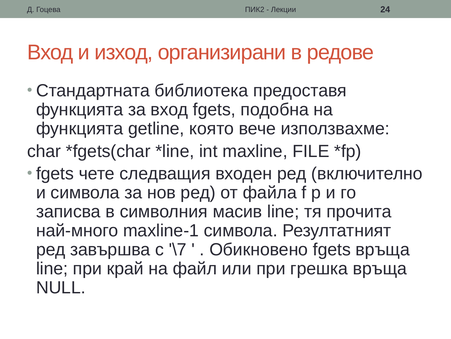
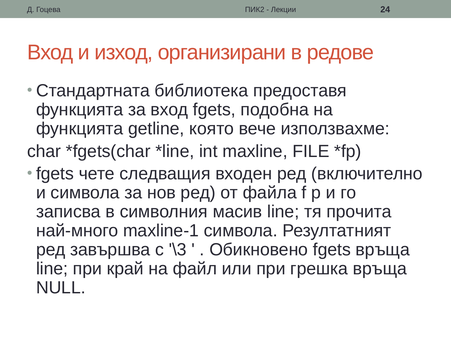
\7: \7 -> \3 (178, 249)
